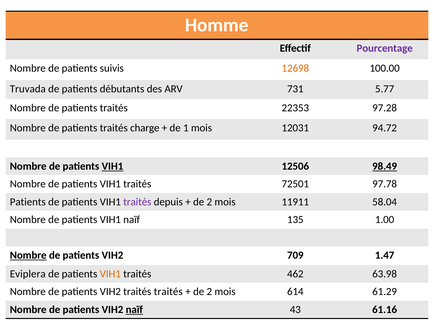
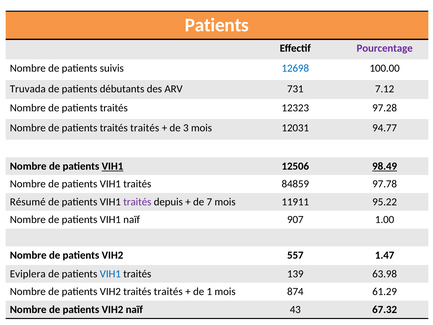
Homme: Homme -> Patients (217, 25)
12698 colour: orange -> blue (295, 68)
5.77: 5.77 -> 7.12 (385, 89)
22353: 22353 -> 12323 (295, 108)
patients traités charge: charge -> traités (145, 128)
1: 1 -> 3 (186, 128)
94.72: 94.72 -> 94.77 (385, 128)
72501: 72501 -> 84859 (295, 184)
Patients: Patients -> Résumé (28, 202)
2: 2 -> 7 (209, 202)
58.04: 58.04 -> 95.22 (385, 202)
135: 135 -> 907 (295, 219)
Nombre underline: present -> none (28, 255)
709: 709 -> 557 (295, 255)
VIH1 colour: orange -> blue (110, 274)
462: 462 -> 139 (295, 274)
2: 2 -> 1 (209, 292)
614: 614 -> 874 (295, 292)
naïf underline: present -> none (134, 309)
61.16: 61.16 -> 67.32 (385, 309)
